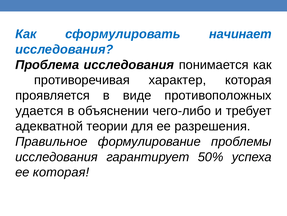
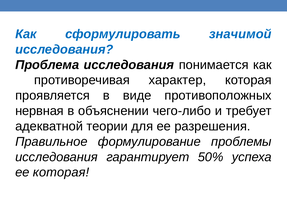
начинает: начинает -> значимой (240, 34)
удается: удается -> нервная (39, 111)
